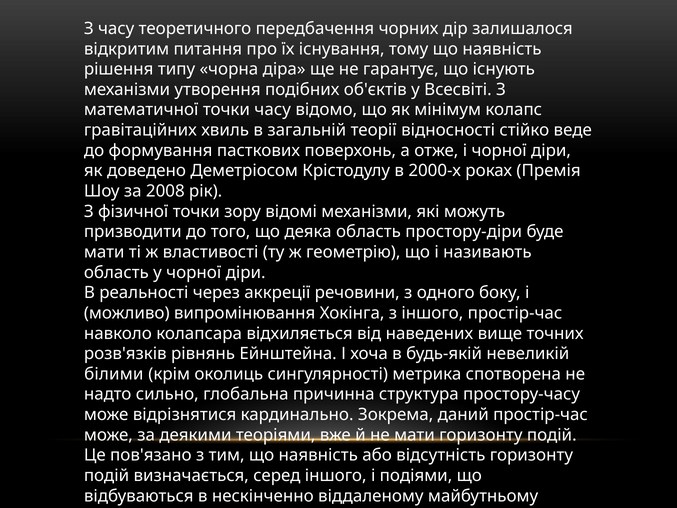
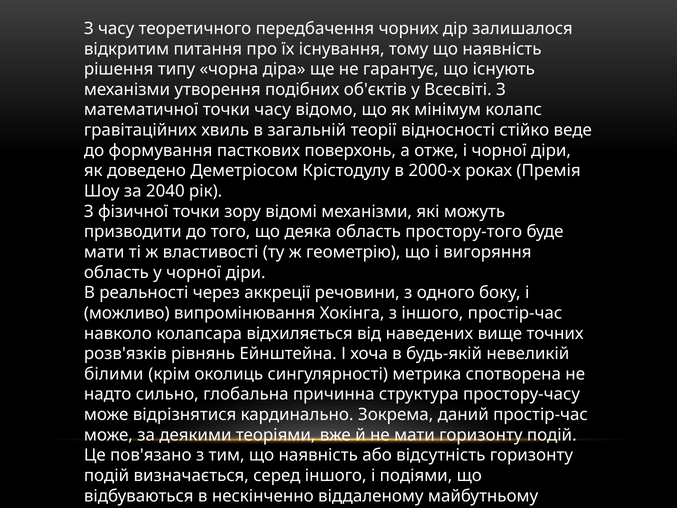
2008: 2008 -> 2040 (165, 191)
простору-діри: простору-діри -> простору-того (464, 232)
називають: називають -> вигоряння (487, 252)
